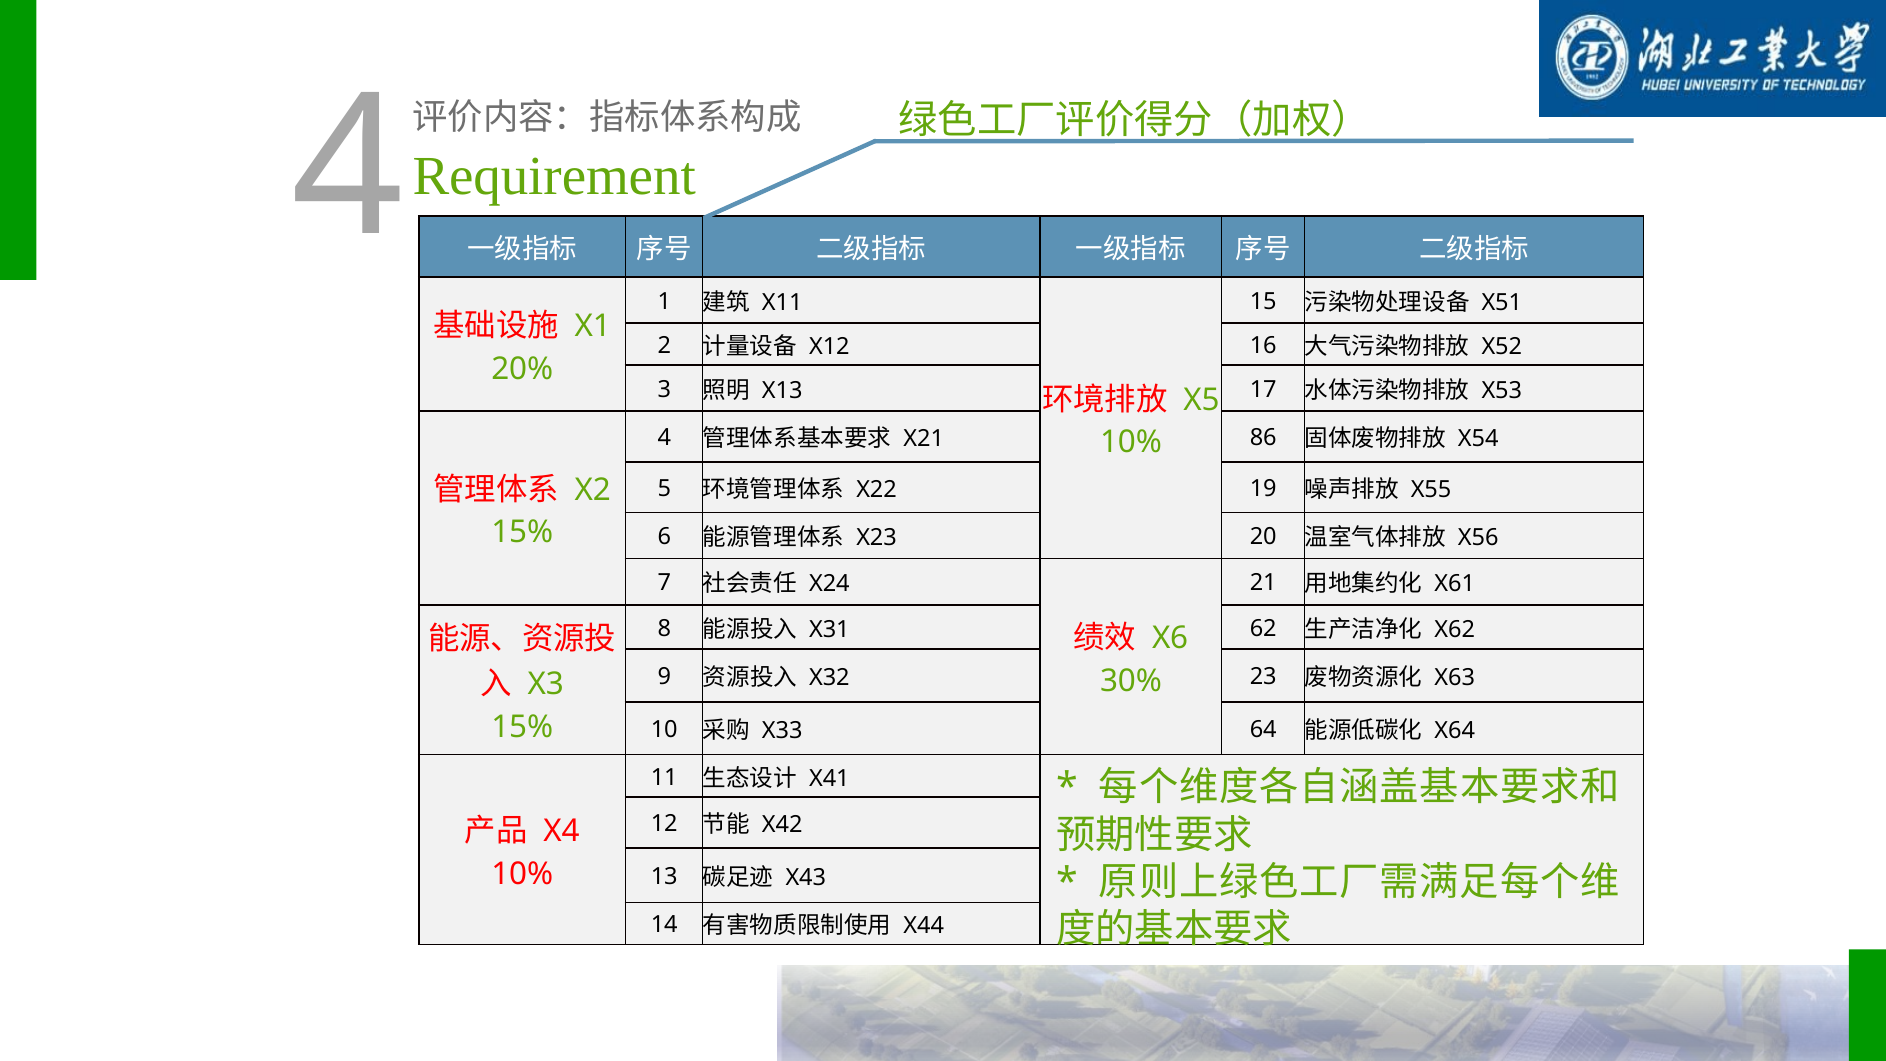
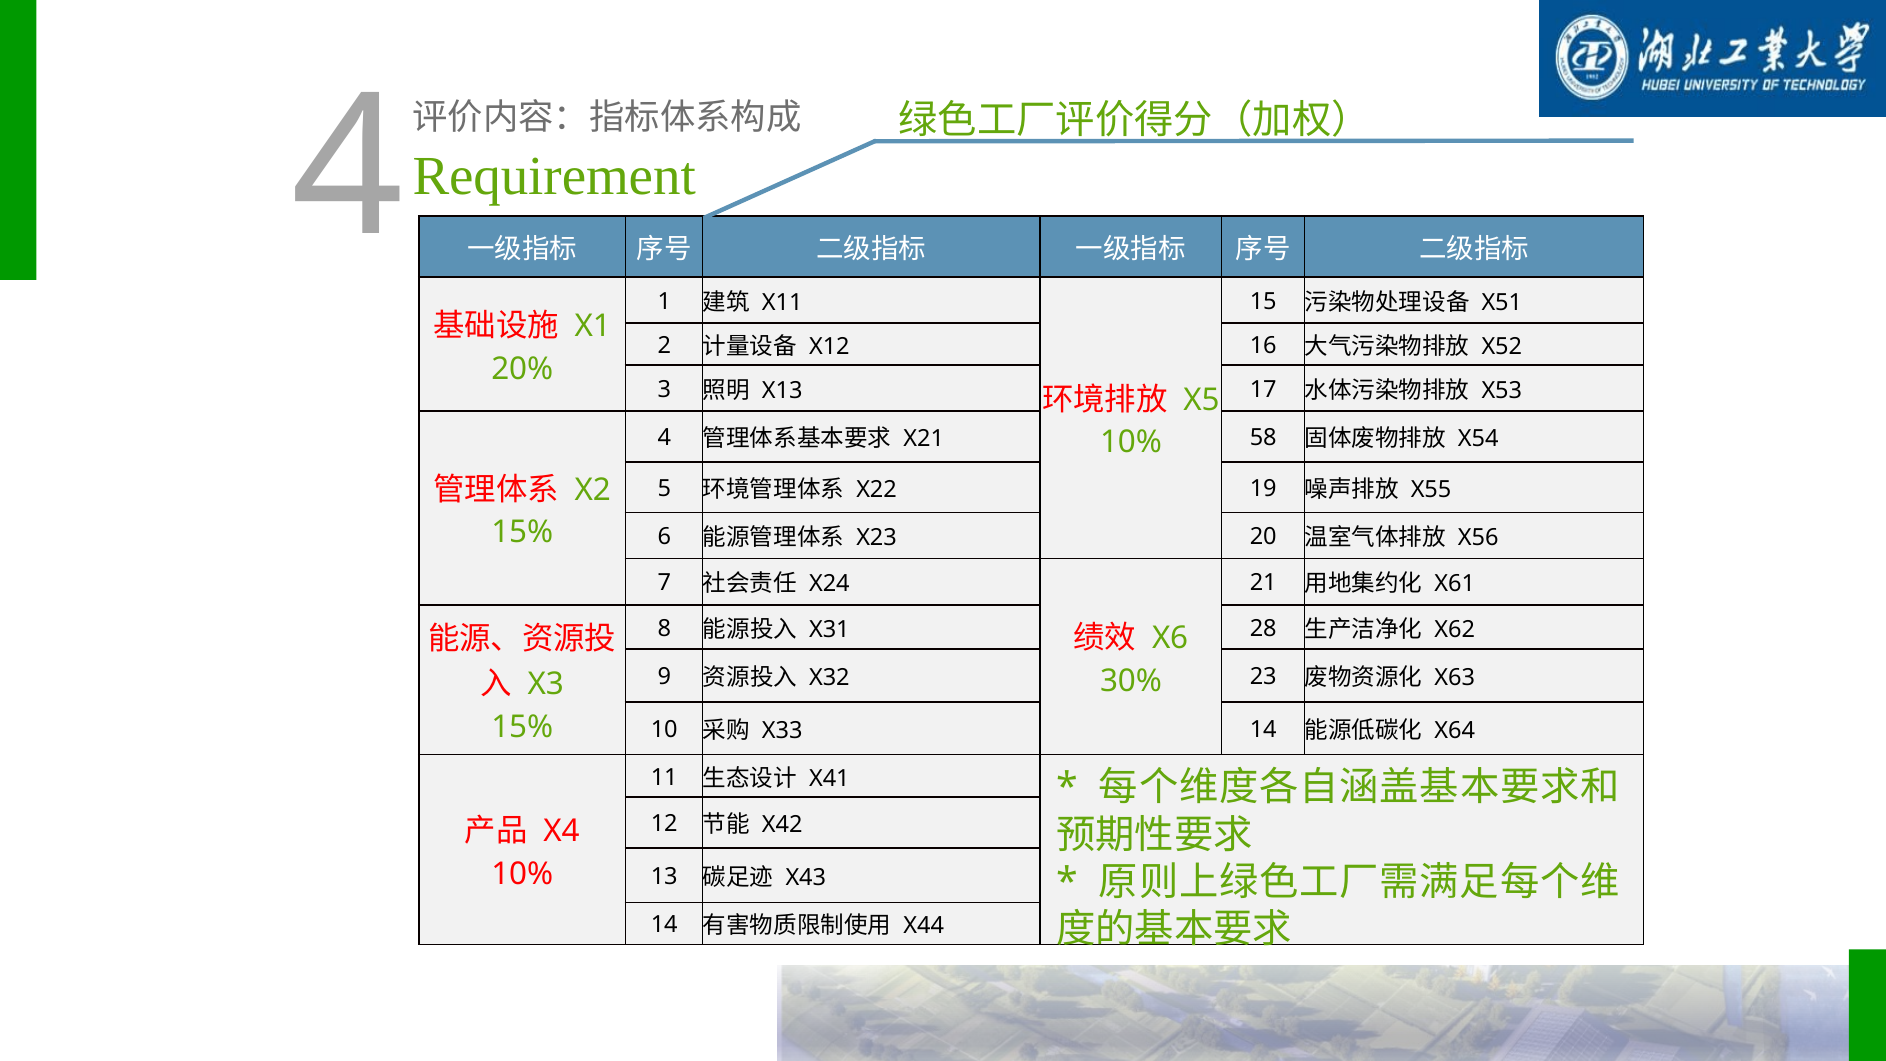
86: 86 -> 58 (1263, 438)
62: 62 -> 28 (1263, 628)
X33 64: 64 -> 14 (1263, 729)
